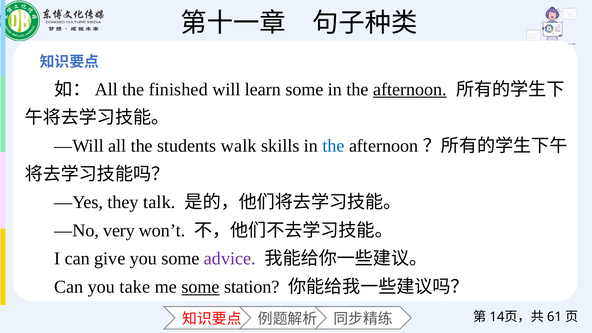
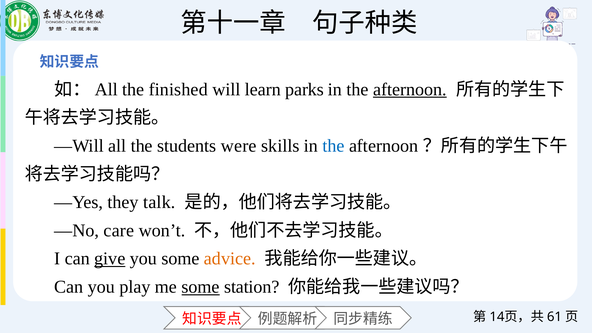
learn some: some -> parks (305, 89)
walk: walk -> were (239, 146)
very: very -> care (119, 230)
give underline: none -> present (110, 259)
advice colour: purple -> orange (230, 259)
take: take -> play (135, 287)
